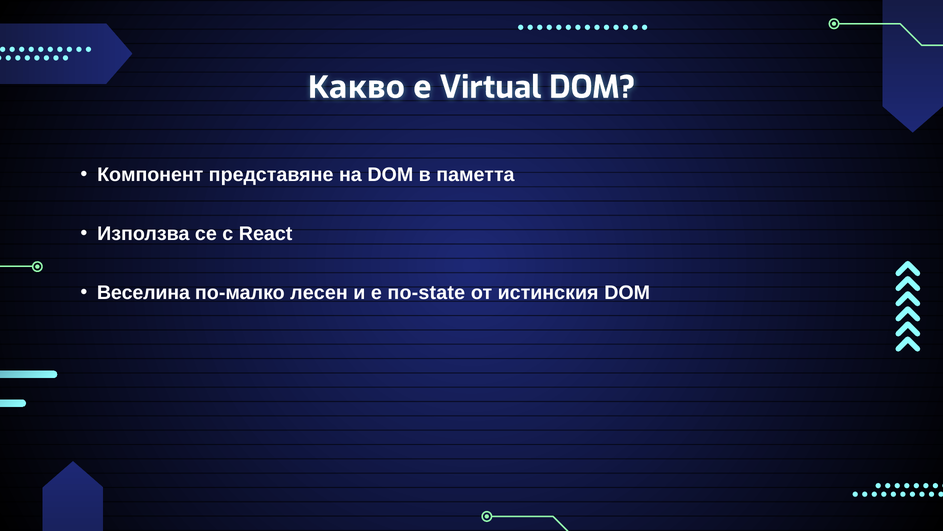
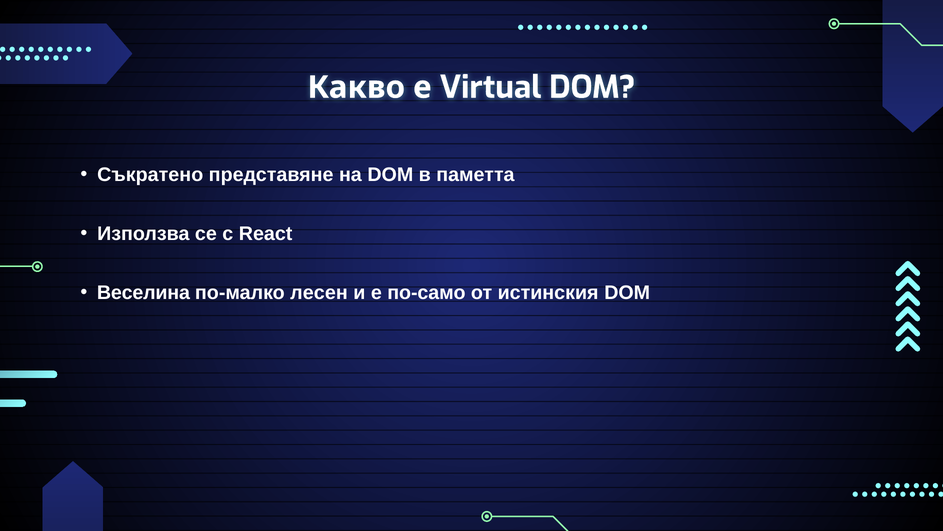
Компонент: Компонент -> Съкратено (150, 175)
по-state: по-state -> по-само (426, 292)
